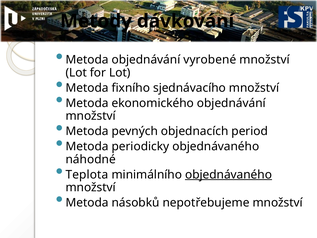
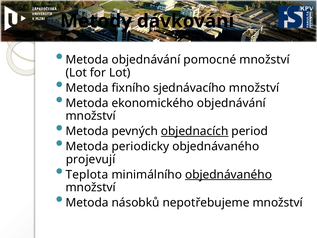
vyrobené: vyrobené -> pomocné (210, 60)
objednacích underline: none -> present (195, 131)
náhodné: náhodné -> projevují (91, 159)
